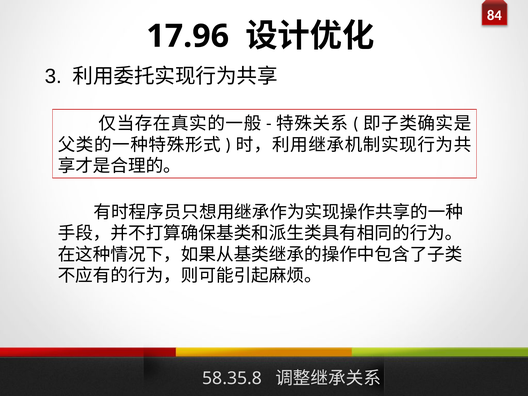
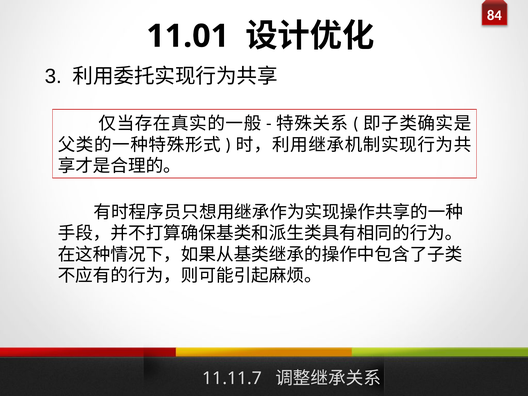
17.96: 17.96 -> 11.01 (188, 36)
58.35.8: 58.35.8 -> 11.11.7 (232, 378)
